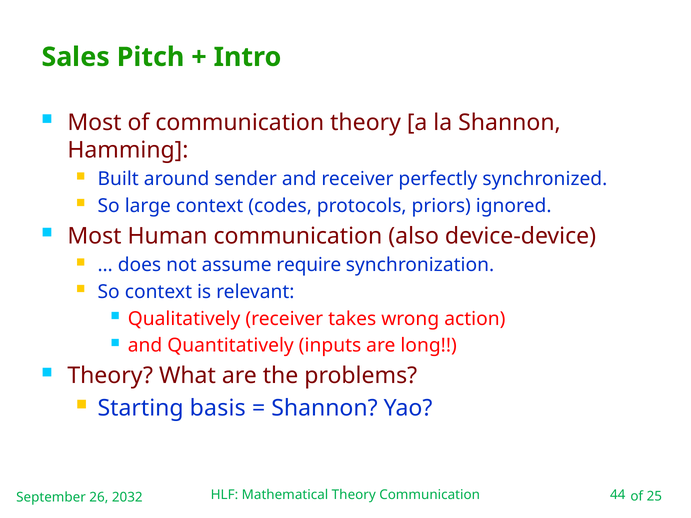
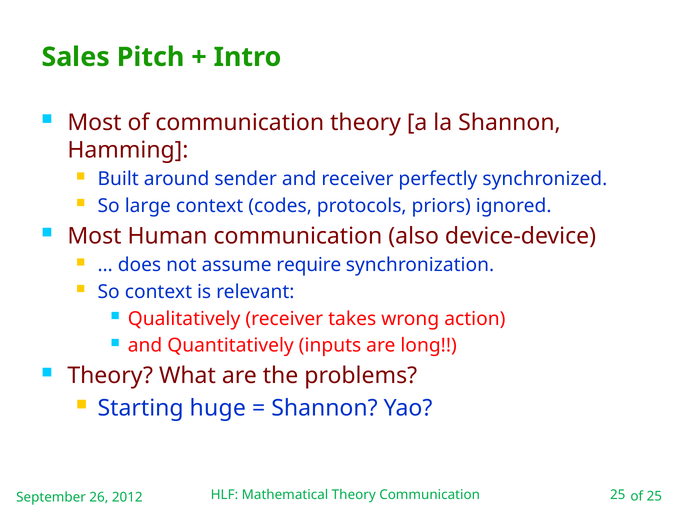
basis: basis -> huge (218, 408)
Communication 44: 44 -> 25 (618, 495)
2032: 2032 -> 2012 (127, 497)
